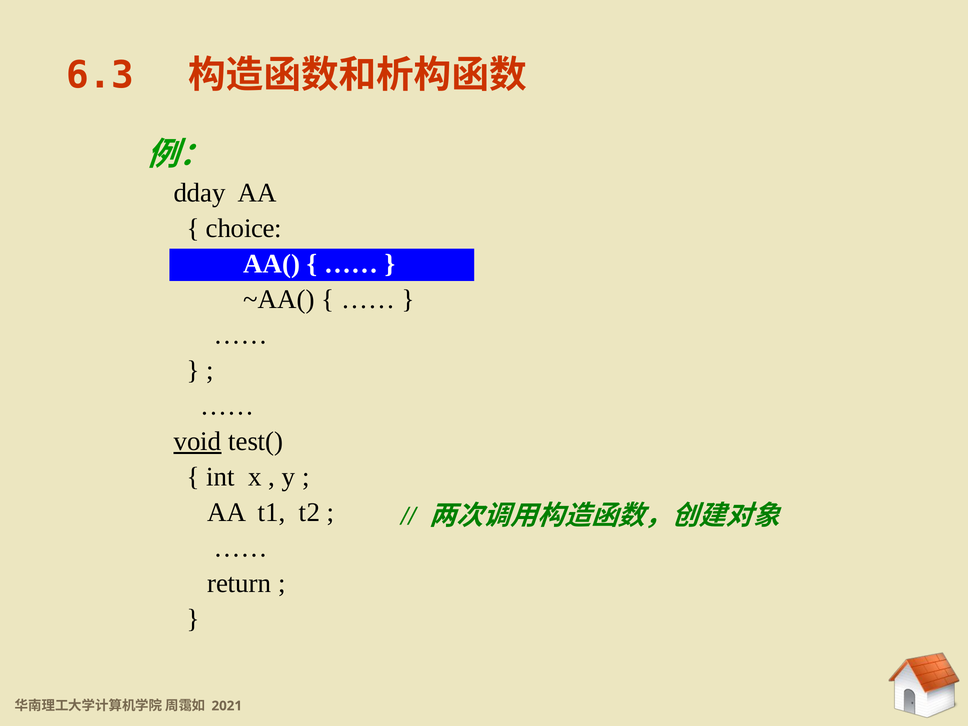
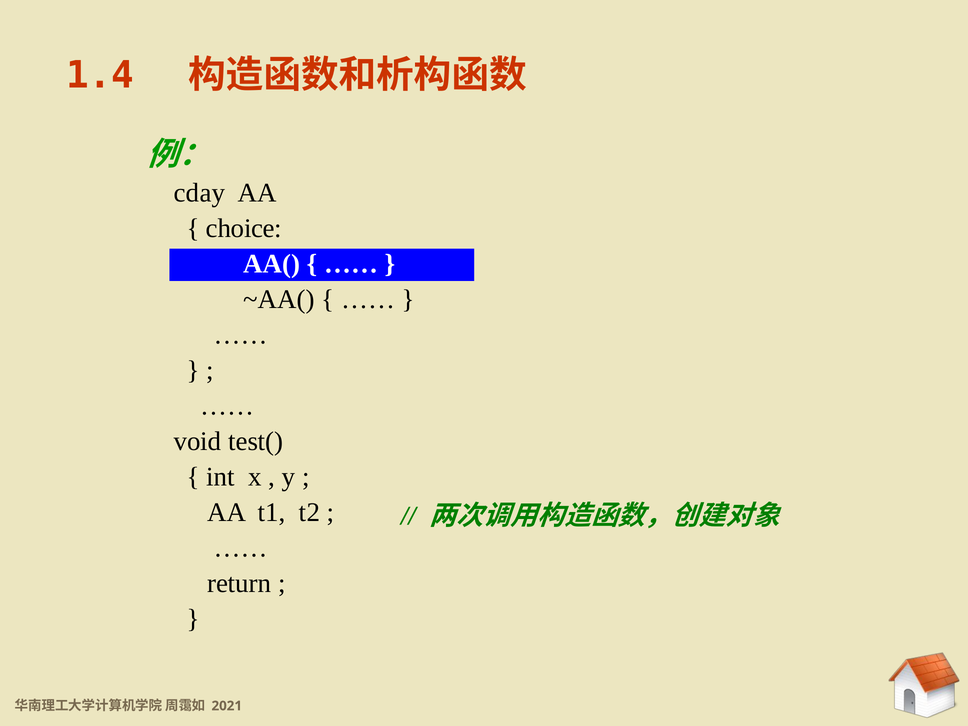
6.3: 6.3 -> 1.4 (100, 75)
dday: dday -> cday (200, 193)
void underline: present -> none (197, 441)
